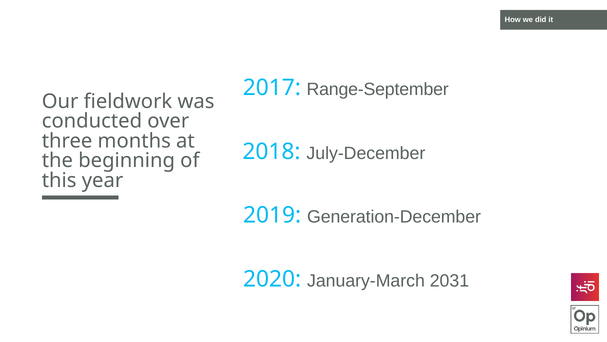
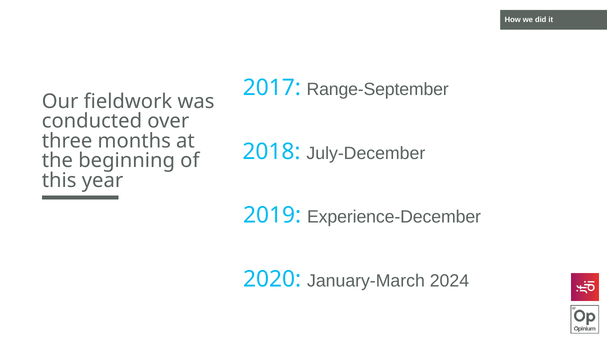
Generation-December: Generation-December -> Experience-December (394, 217)
2031: 2031 -> 2024 (449, 280)
